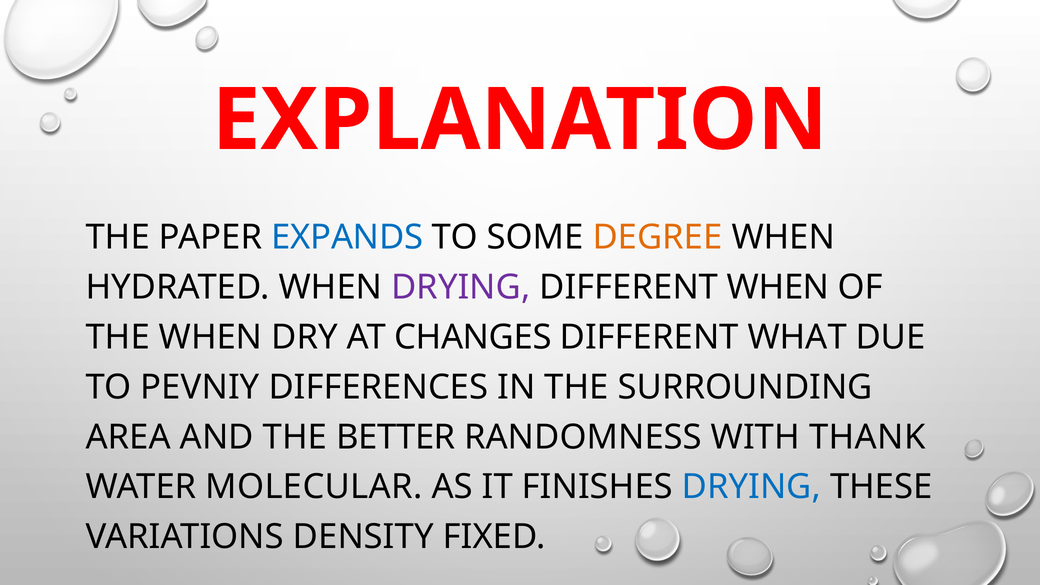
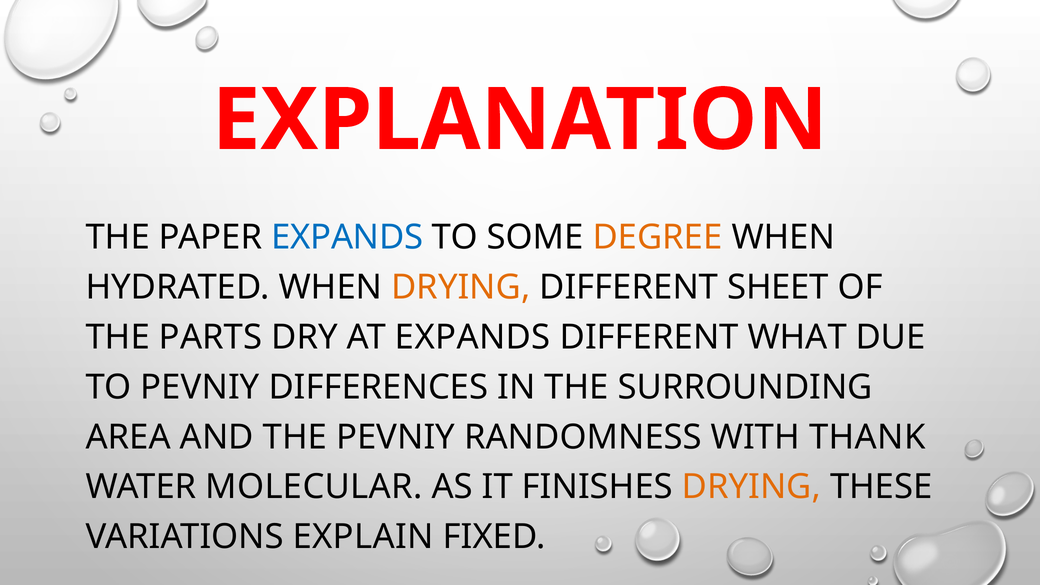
DRYING colour: purple -> orange (461, 287)
DIFFERENT WHEN: WHEN -> SHEET (778, 287)
THE WHEN: WHEN -> PARTS (211, 337)
AT CHANGES: CHANGES -> EXPANDS (473, 337)
THE BETTER: BETTER -> PEVNIY (396, 437)
DRYING colour: blue -> orange (751, 487)
DENSITY: DENSITY -> EXPLAIN (363, 537)
